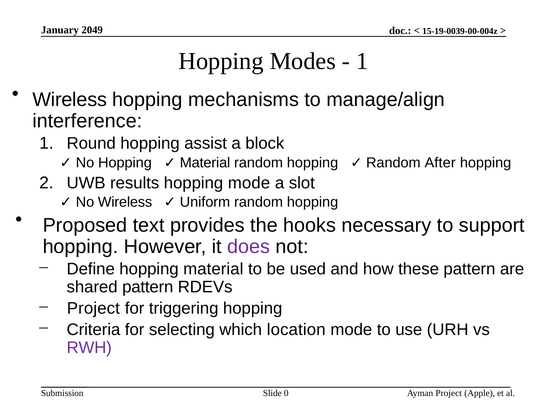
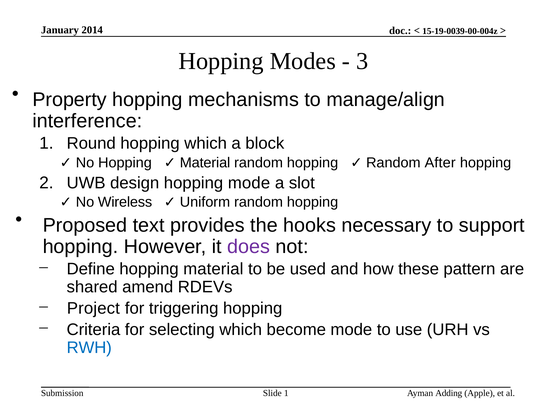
2049: 2049 -> 2014 (92, 30)
1: 1 -> 3 (362, 61)
Wireless: Wireless -> Property (70, 100)
hopping assist: assist -> which (206, 143)
results: results -> design (135, 183)
shared pattern: pattern -> amend (148, 287)
location: location -> become (296, 330)
RWH colour: purple -> blue (89, 348)
Slide 0: 0 -> 1 (286, 393)
Ayman Project: Project -> Adding (449, 393)
